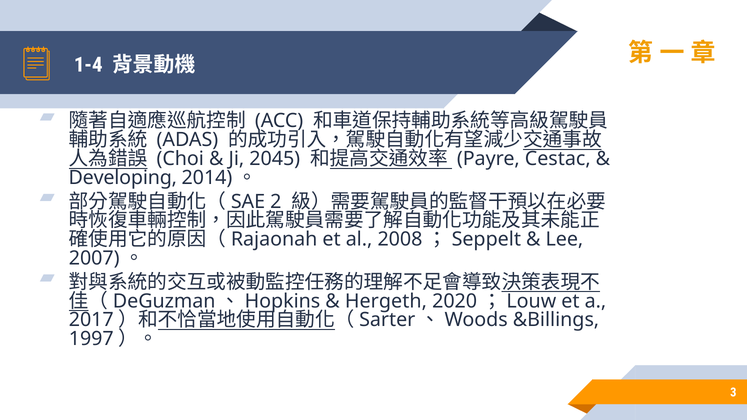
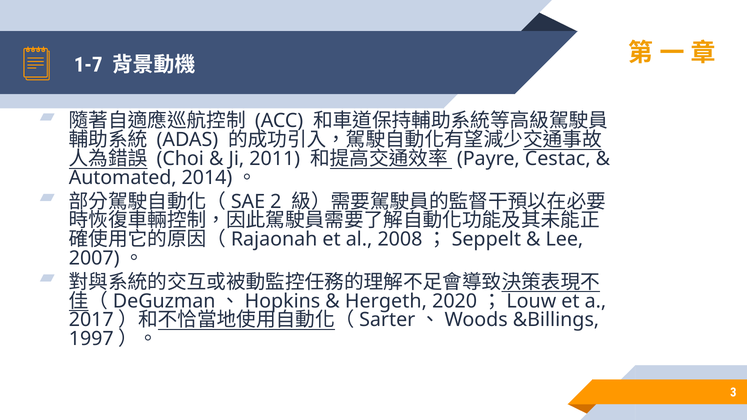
1-4: 1-4 -> 1-7 (88, 65)
2045: 2045 -> 2011 (275, 159)
Developing: Developing -> Automated (123, 178)
